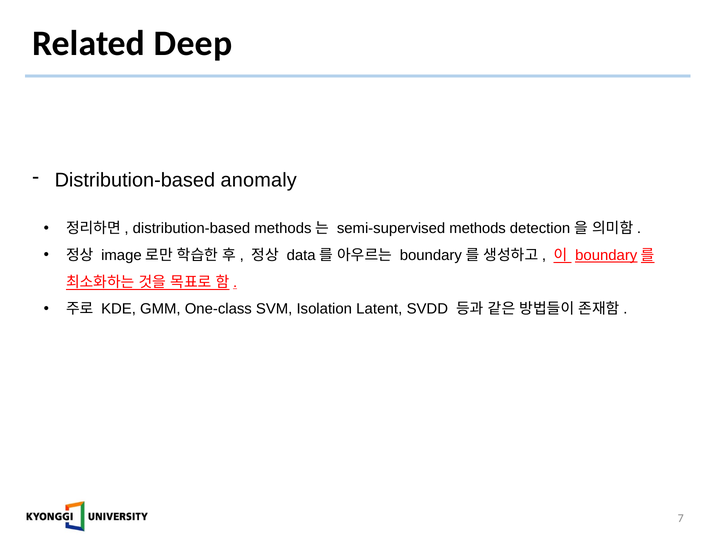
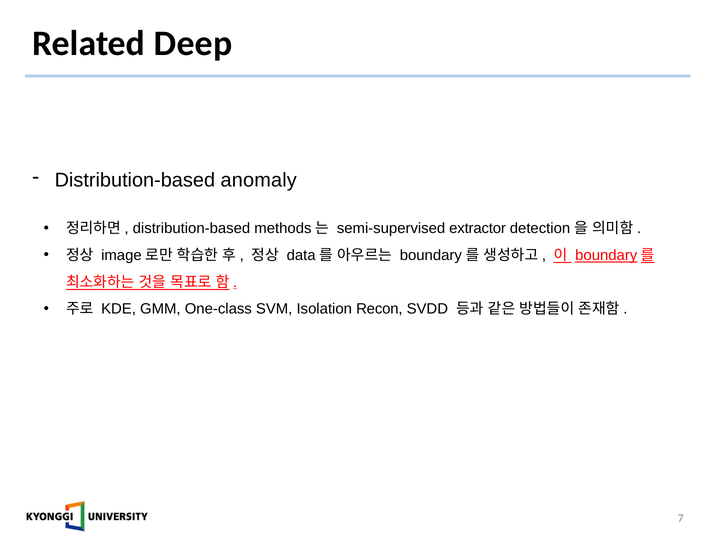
semi-supervised methods: methods -> extractor (478, 228)
Latent: Latent -> Recon (379, 309)
